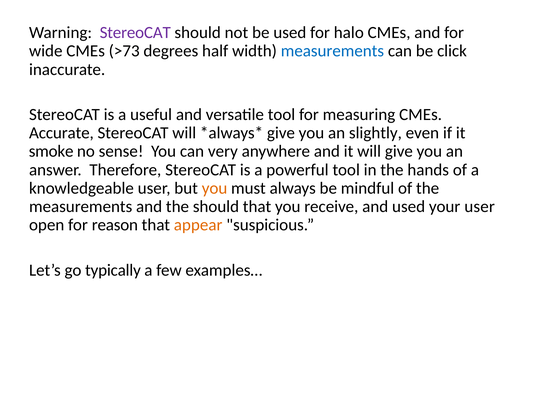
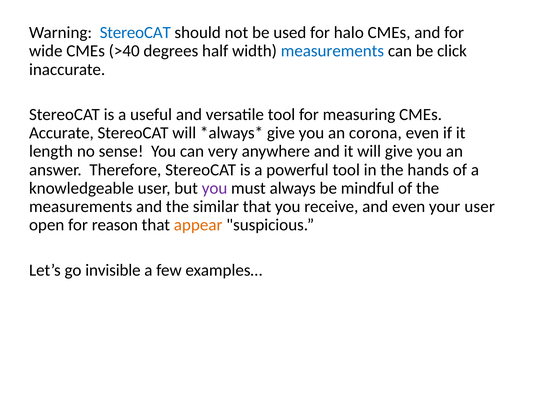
StereoCAT colour: purple -> blue (135, 33)
>73: >73 -> >40 (124, 51)
slightly: slightly -> corona (375, 133)
smoke: smoke -> length (51, 151)
you colour: orange -> purple (215, 188)
the should: should -> similar (216, 206)
and used: used -> even (409, 206)
typically: typically -> invisible (113, 270)
